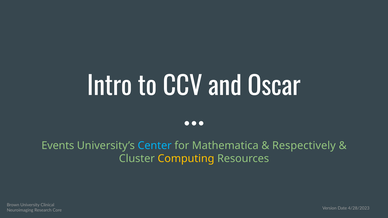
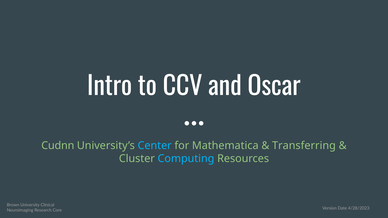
Events: Events -> Cudnn (58, 146)
Respectively: Respectively -> Transferring (304, 146)
Computing colour: yellow -> light blue (186, 159)
